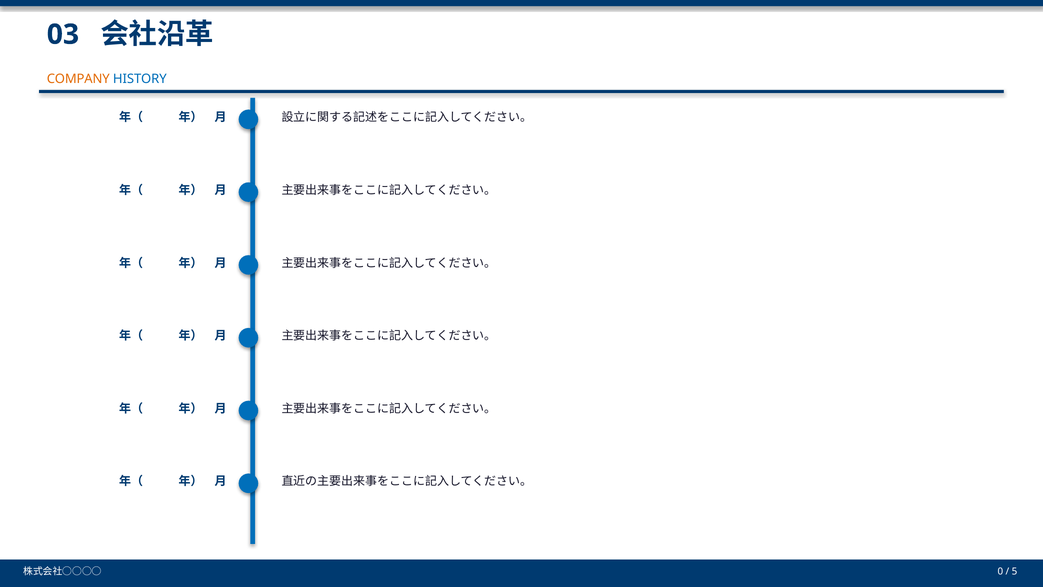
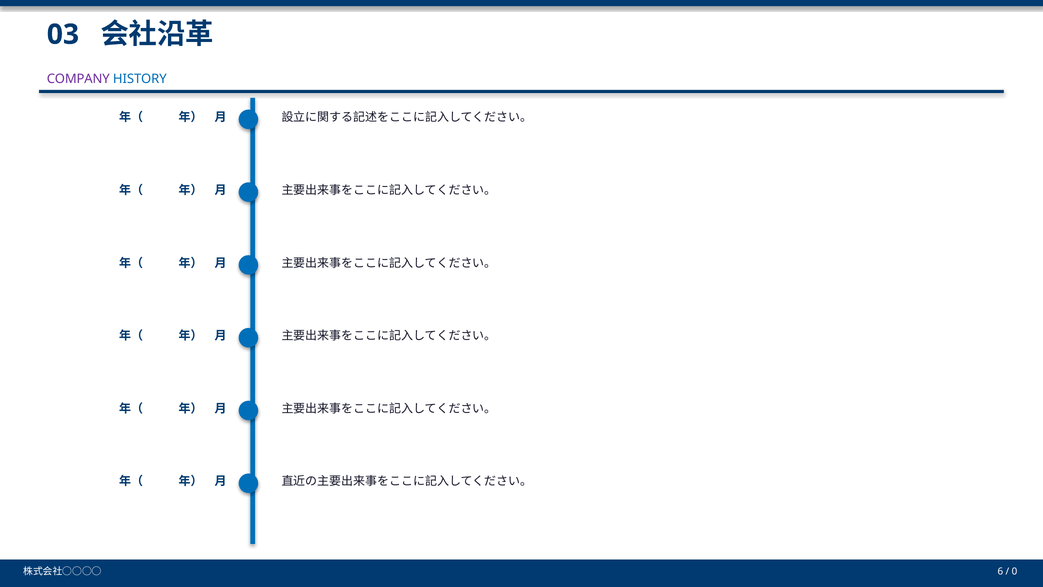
COMPANY colour: orange -> purple (78, 79)
0: 0 -> 6 (1000, 571)
5: 5 -> 0 (1015, 571)
